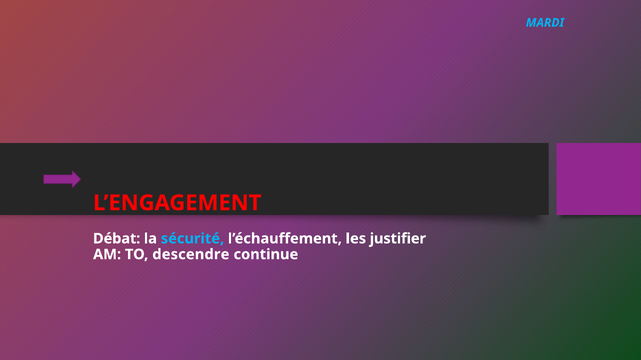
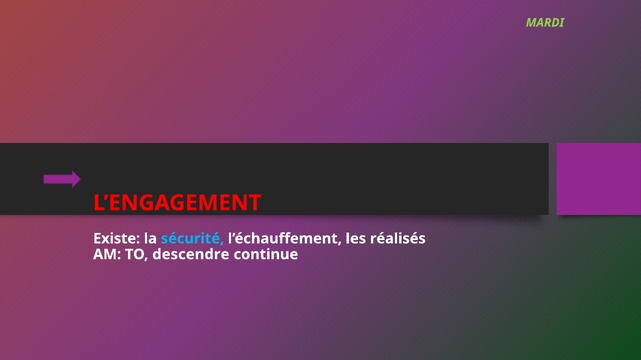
MARDI colour: light blue -> light green (545, 23)
Débat: Débat -> Existe (117, 239)
justifier: justifier -> réalisés (398, 239)
